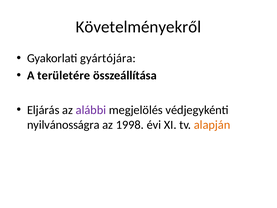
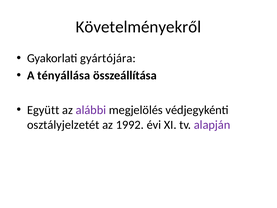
területére: területére -> tényállása (64, 75)
Eljárás: Eljárás -> Együtt (43, 110)
nyilvánosságra: nyilvánosságra -> osztályjelzetét (63, 125)
1998: 1998 -> 1992 (130, 125)
alapján colour: orange -> purple (212, 125)
